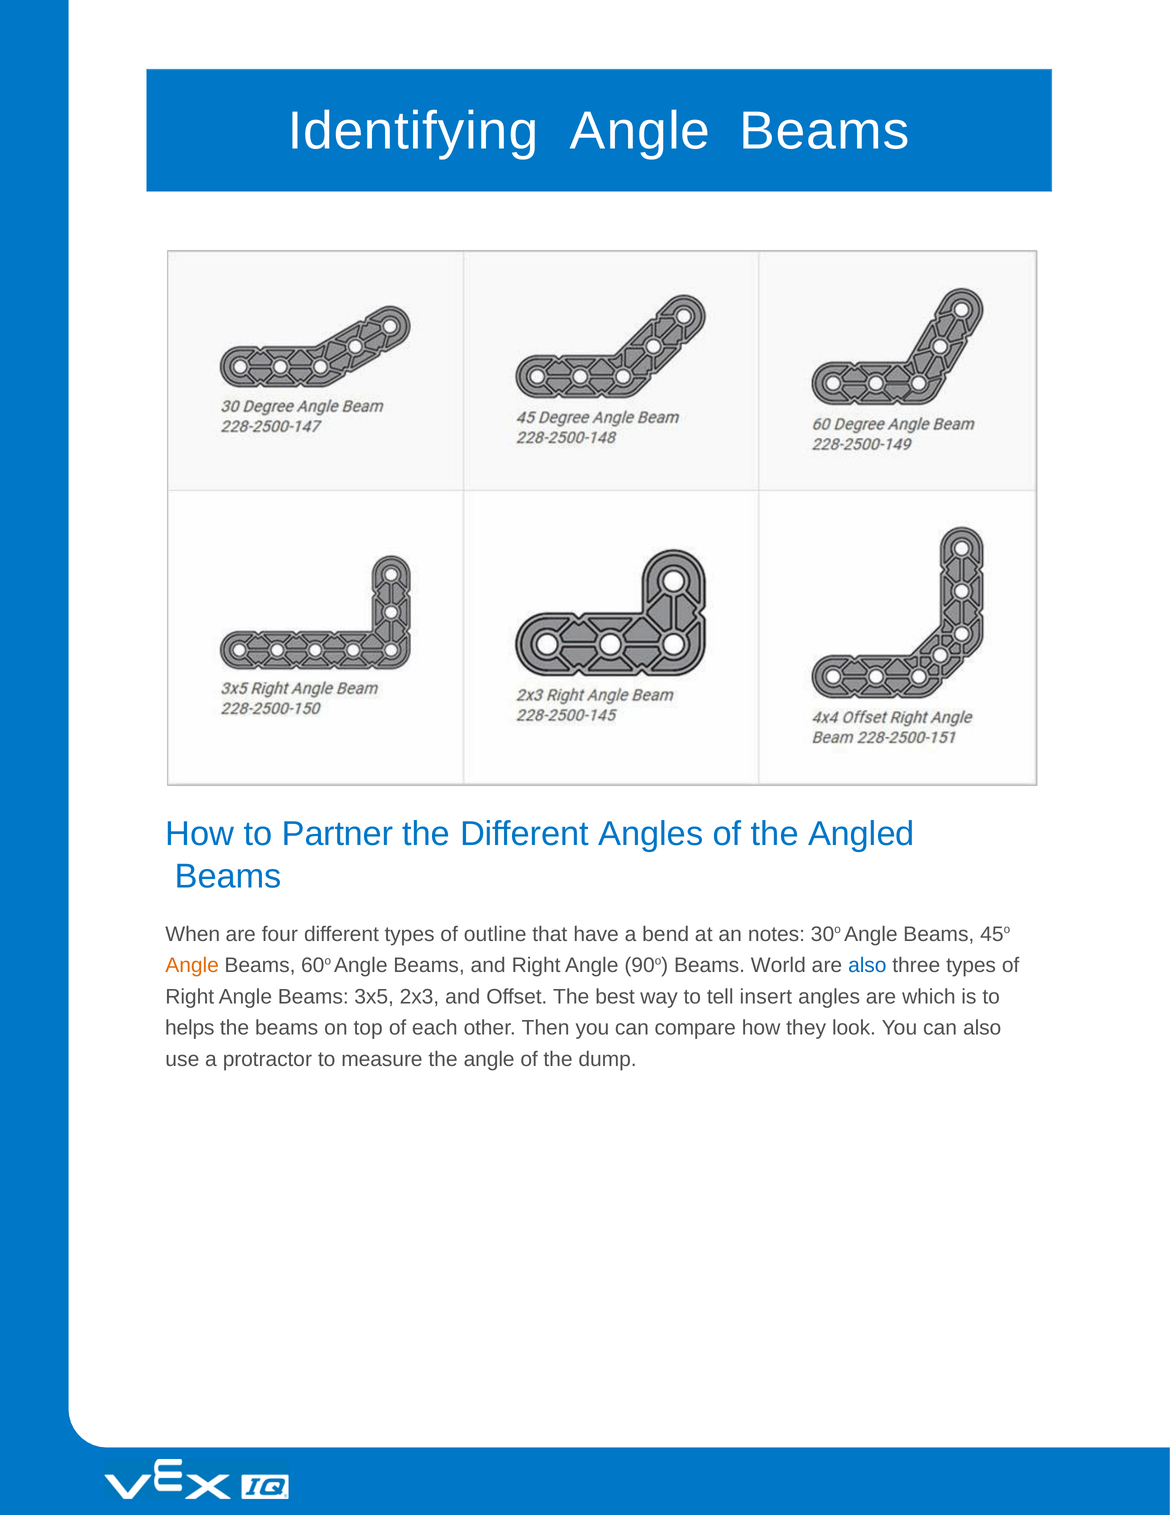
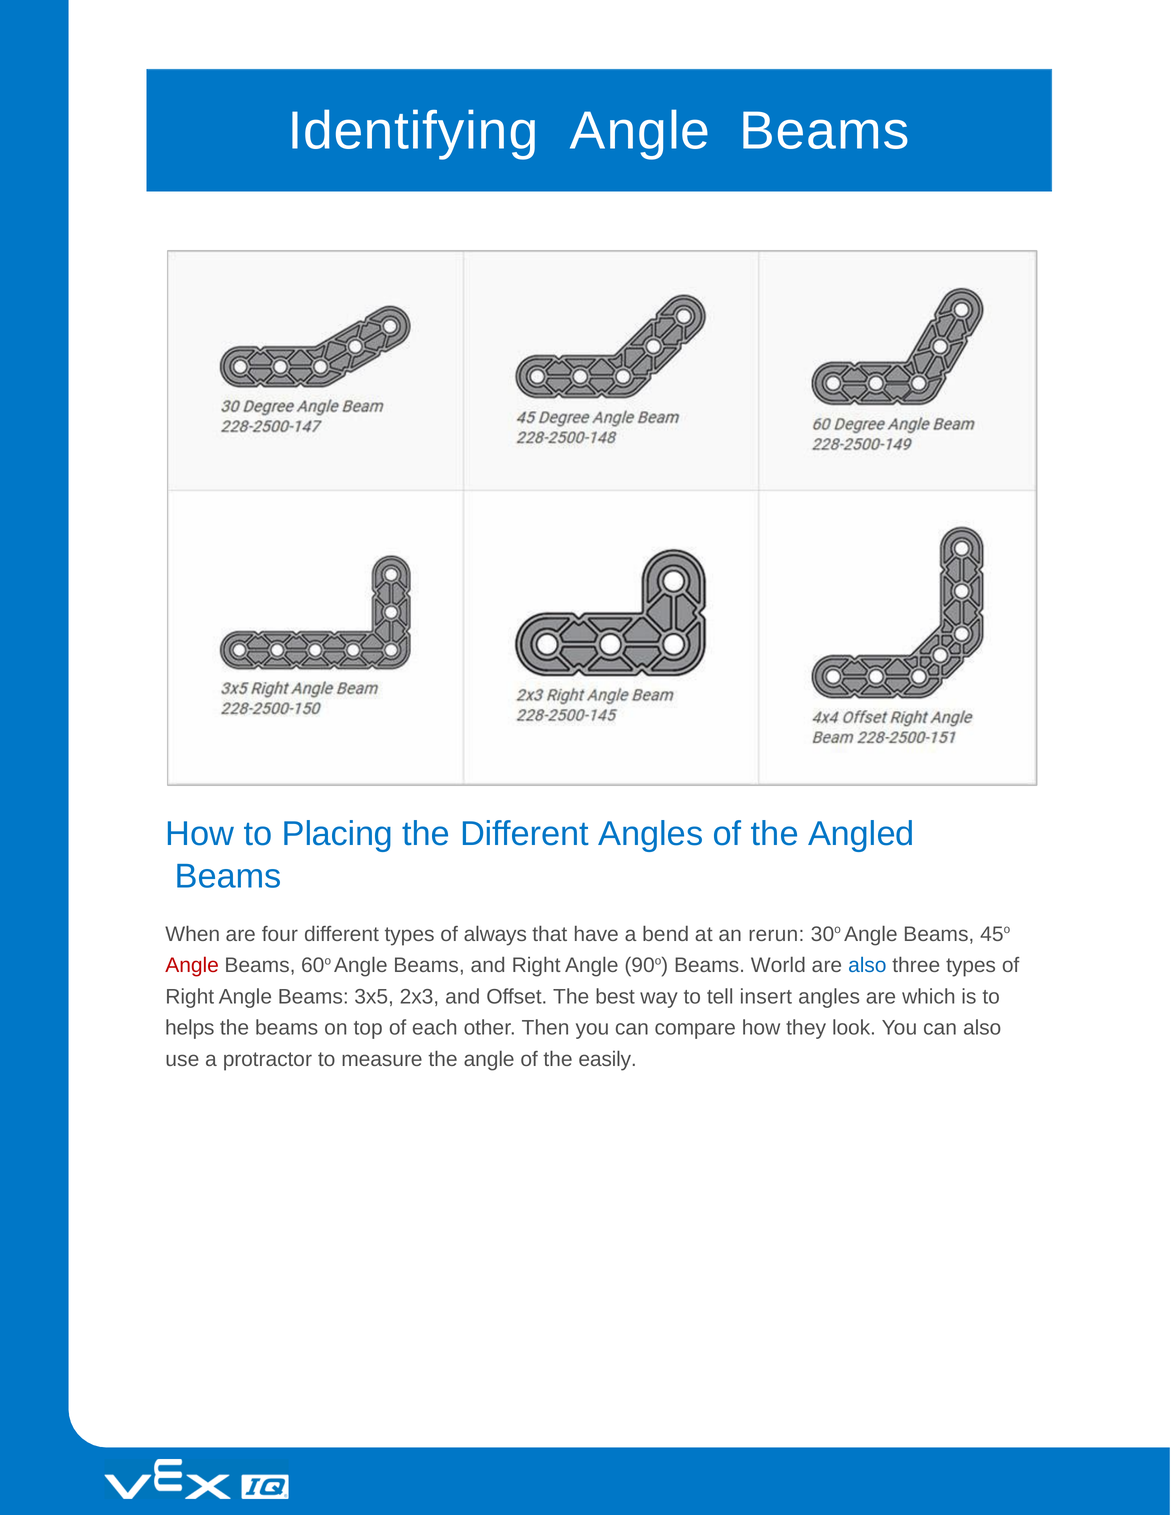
Partner: Partner -> Placing (338, 834)
outline: outline -> always (495, 934)
notes: notes -> rerun (776, 934)
Angle colour: orange -> red (192, 966)
dump: dump -> easily (608, 1060)
